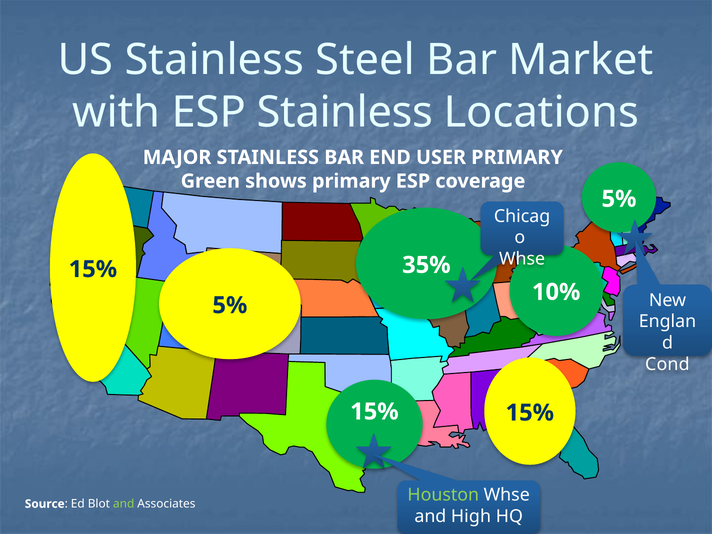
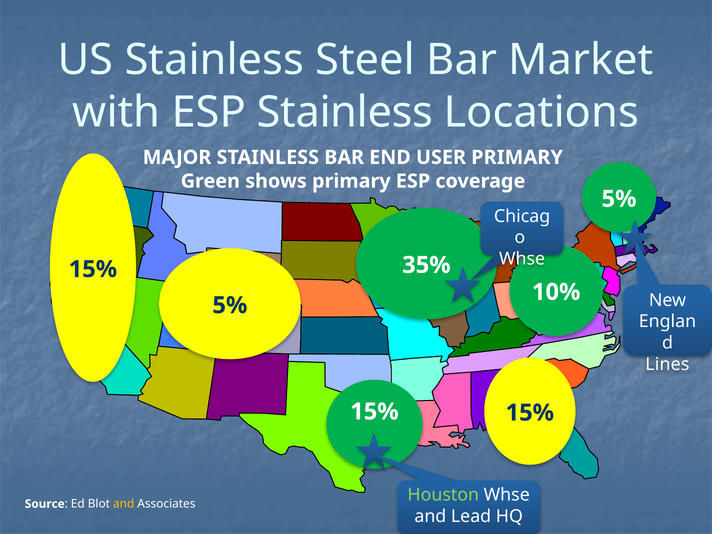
Cond: Cond -> Lines (667, 364)
and colour: light green -> yellow (124, 504)
High: High -> Lead (471, 516)
